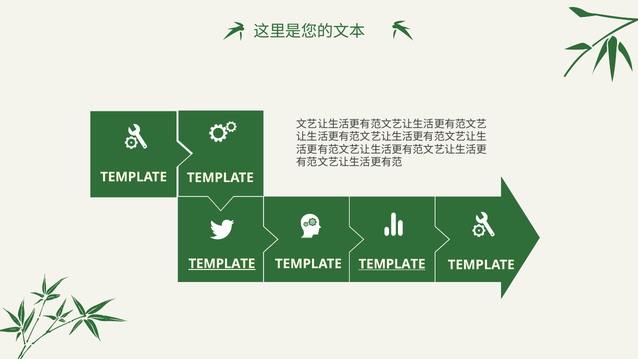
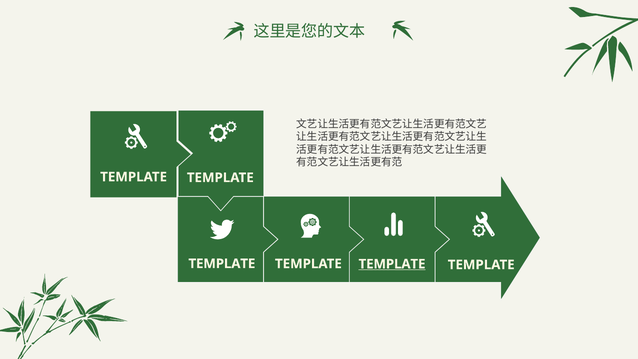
TEMPLATE underline: present -> none (222, 264)
